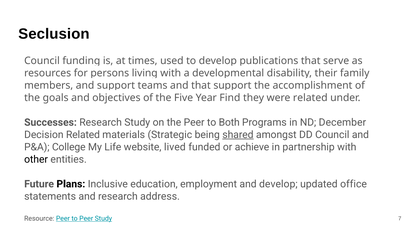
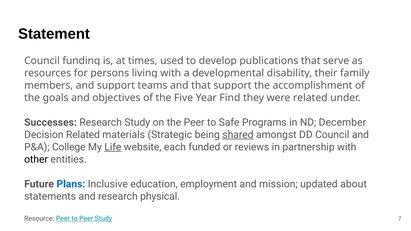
Seclusion: Seclusion -> Statement (54, 34)
Both: Both -> Safe (229, 122)
Life underline: none -> present (113, 147)
lived: lived -> each (175, 147)
achieve: achieve -> reviews (252, 147)
Plans colour: black -> blue (71, 184)
and develop: develop -> mission (278, 184)
office: office -> about (354, 184)
address: address -> physical (160, 196)
